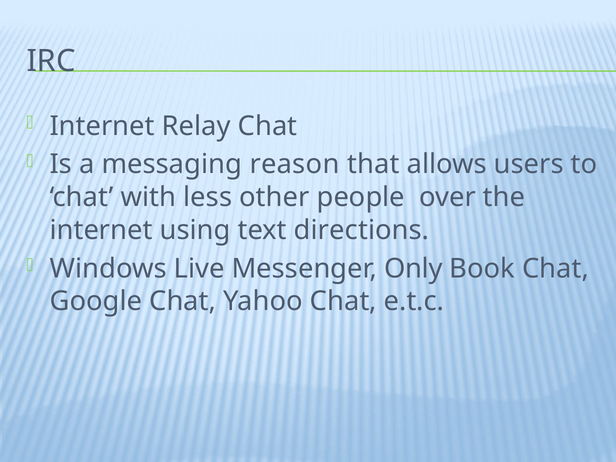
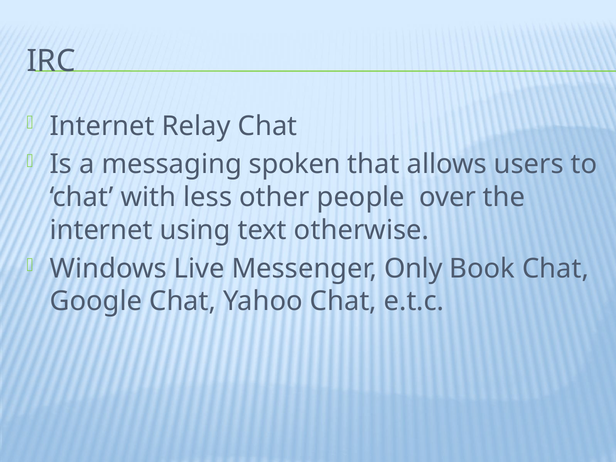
reason: reason -> spoken (295, 164)
directions: directions -> otherwise (362, 230)
